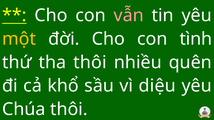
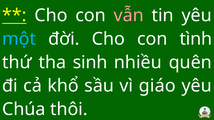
một colour: yellow -> light blue (19, 39)
tha thôi: thôi -> sinh (90, 63)
diệu: diệu -> giáo (157, 86)
